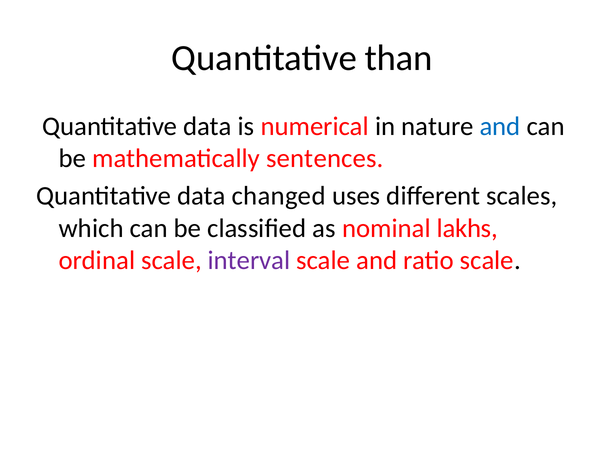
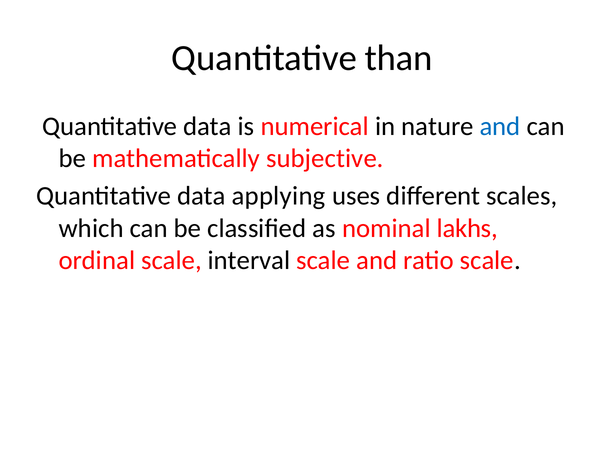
sentences: sentences -> subjective (325, 159)
changed: changed -> applying (279, 196)
interval colour: purple -> black (249, 261)
